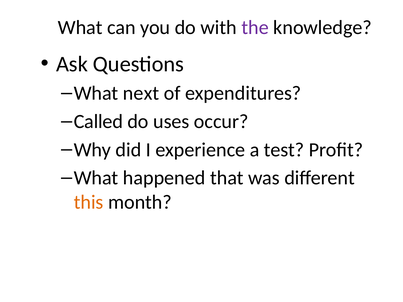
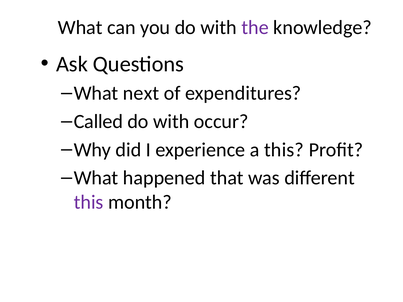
uses: uses -> with (171, 122)
a test: test -> this (284, 150)
this colour: orange -> purple (89, 202)
